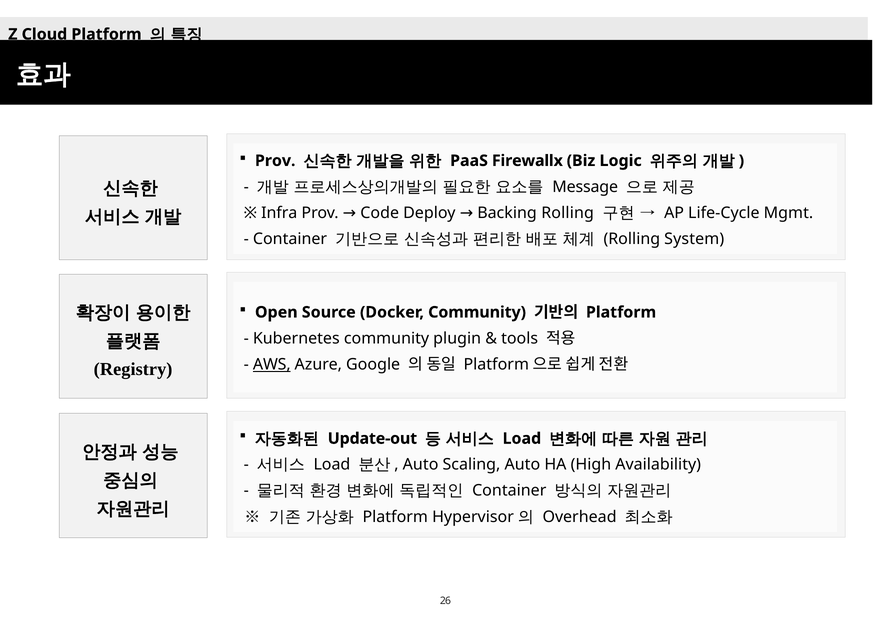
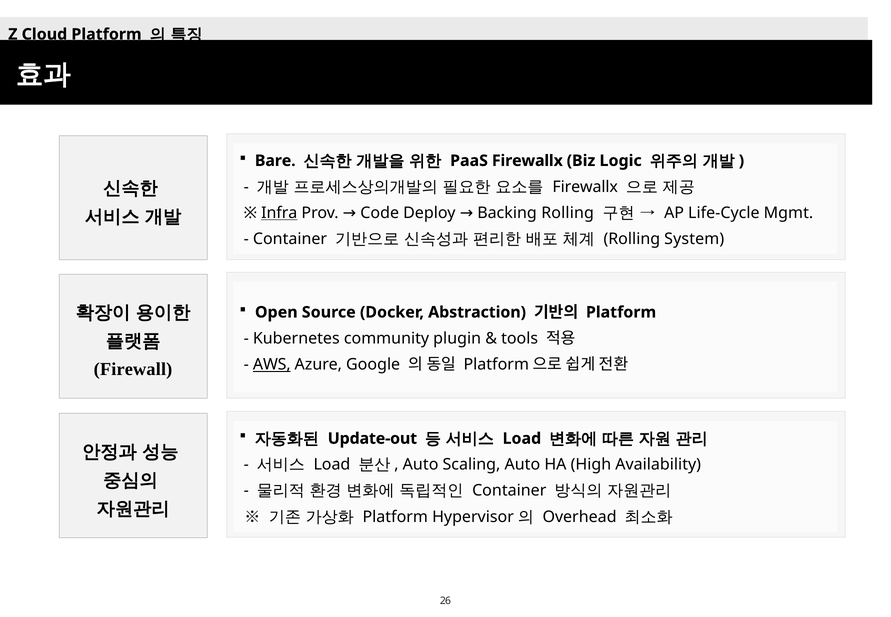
Prov: Prov -> Bare (275, 161)
Message: Message -> Firewallx (585, 187)
Infra underline: none -> present (279, 213)
Docker Community: Community -> Abstraction (477, 312)
Registry: Registry -> Firewall (133, 369)
